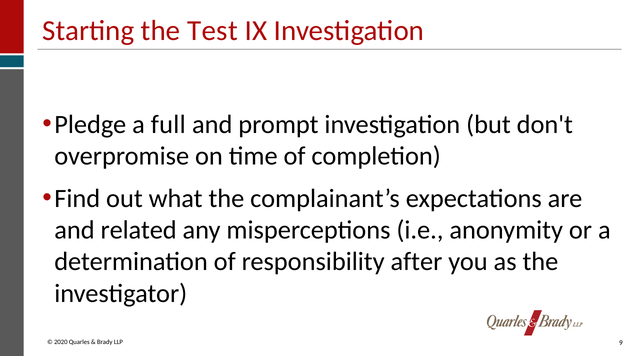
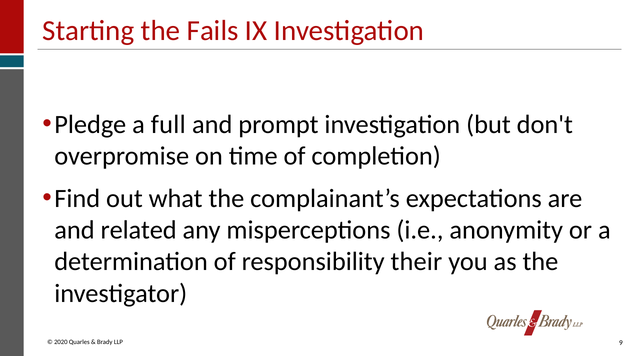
Test: Test -> Fails (213, 31)
after: after -> their (416, 262)
